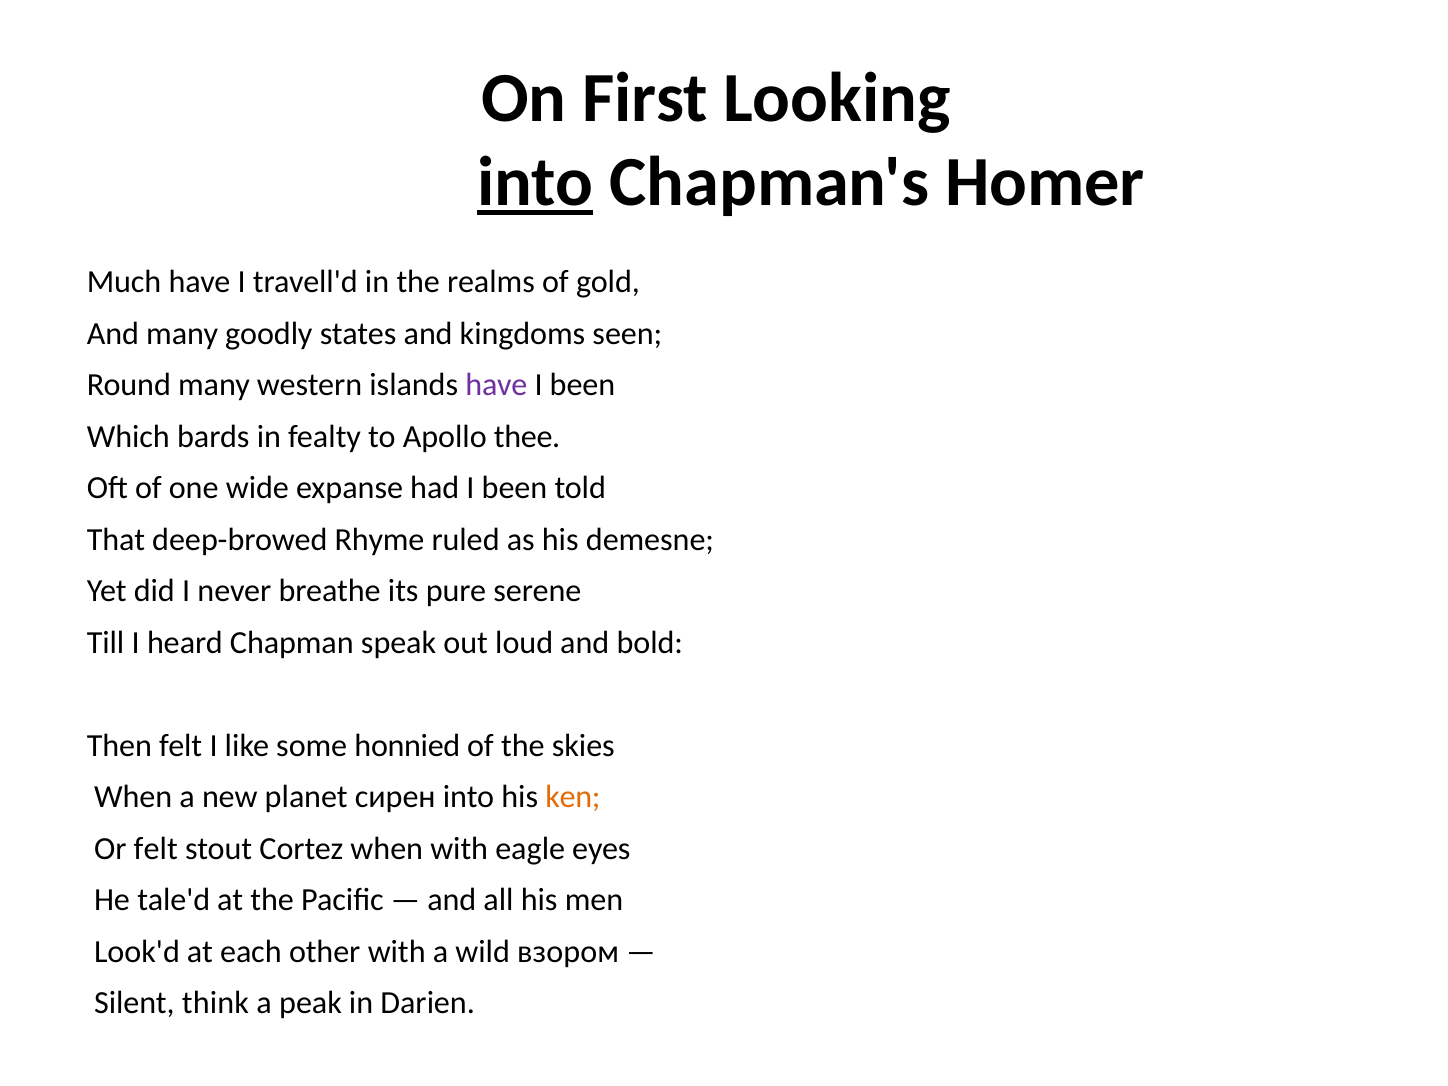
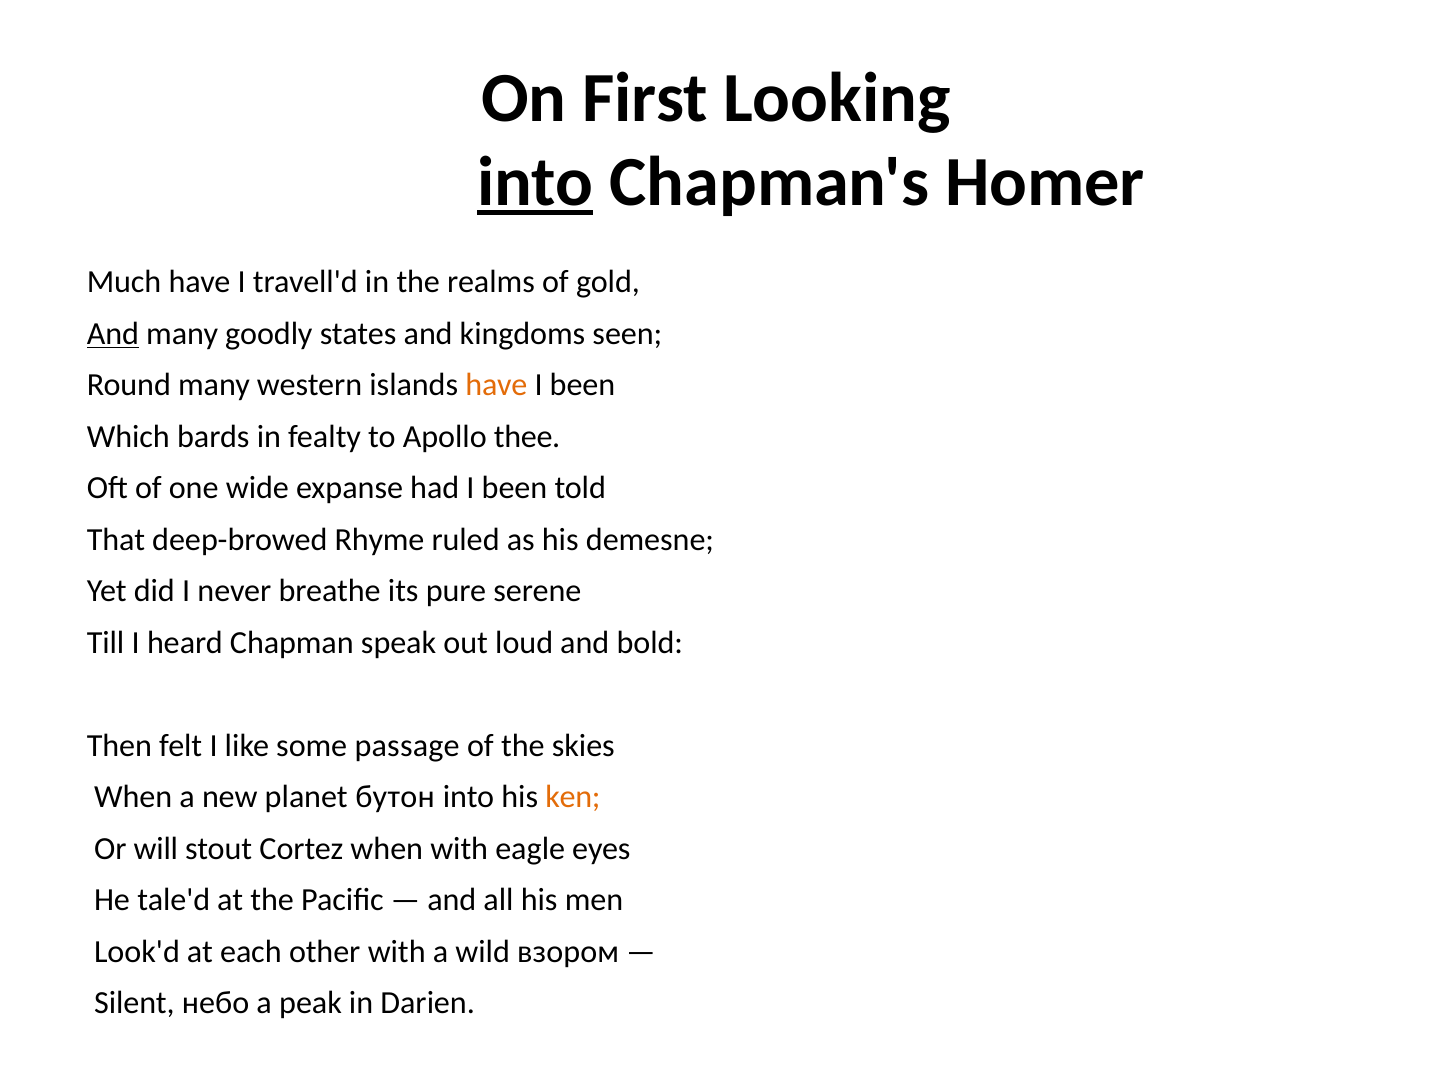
And underline: none -> present (113, 334)
have colour: purple -> orange (496, 385)
honnied: honnied -> passage (407, 745)
сирен: сирен -> бутон (395, 797)
Or felt: felt -> will (156, 848)
think: think -> небо (216, 1003)
